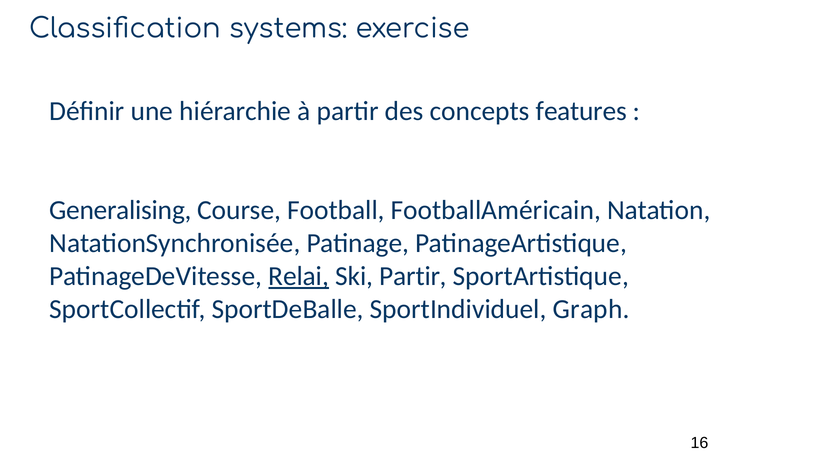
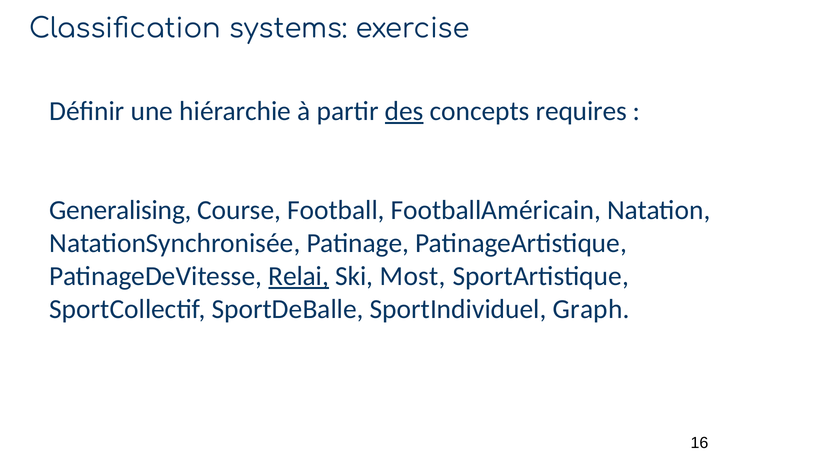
des underline: none -> present (404, 111)
features: features -> requires (581, 111)
Ski Partir: Partir -> Most (413, 276)
